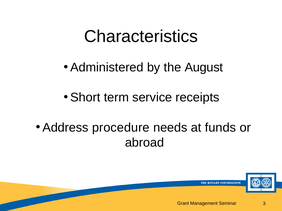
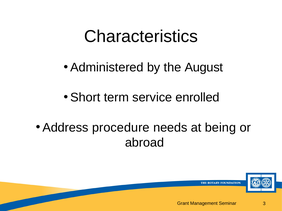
receipts: receipts -> enrolled (198, 98)
funds: funds -> being (220, 128)
